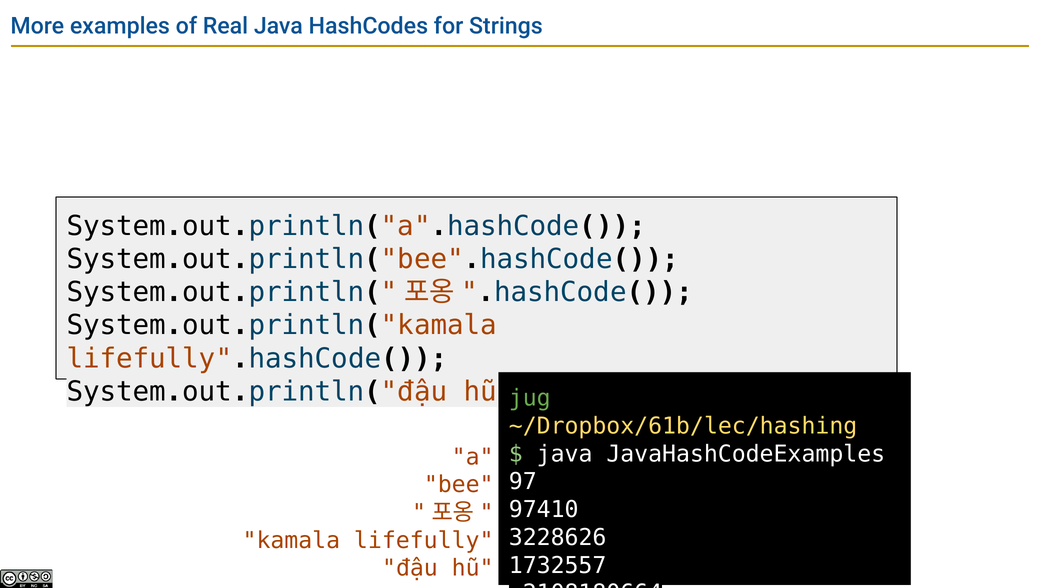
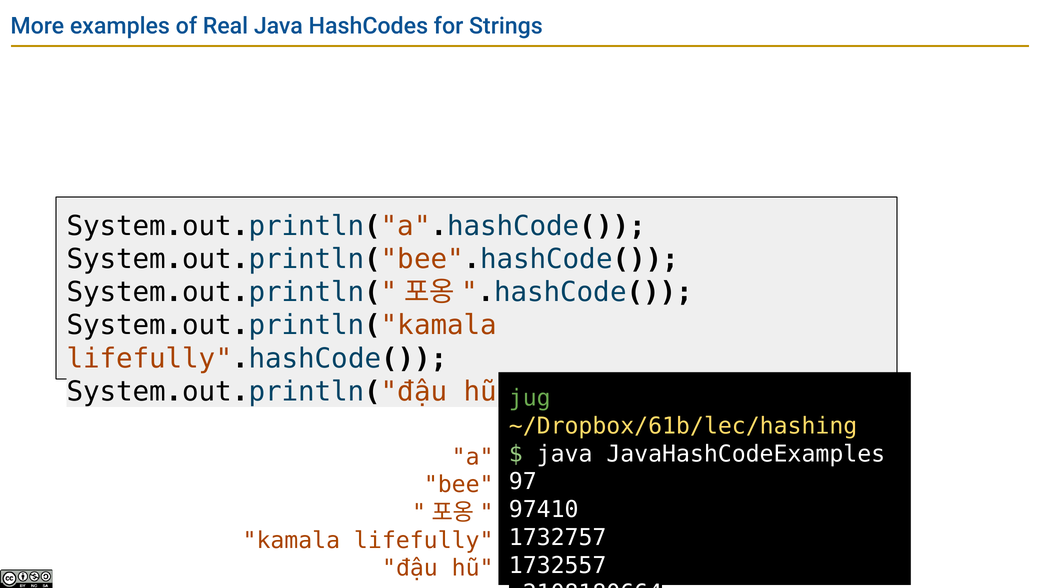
3228626: 3228626 -> 1732757 (558, 537)
